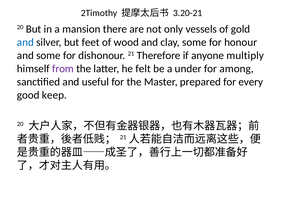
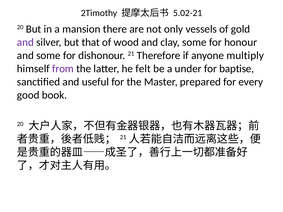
3.20-21: 3.20-21 -> 5.02-21 (188, 13)
and colour: blue -> purple (25, 42)
feet: feet -> that (91, 42)
among: among -> baptise (237, 69)
keep: keep -> book (54, 95)
